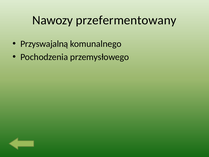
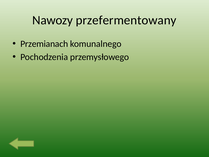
Przyswajalną: Przyswajalną -> Przemianach (44, 44)
